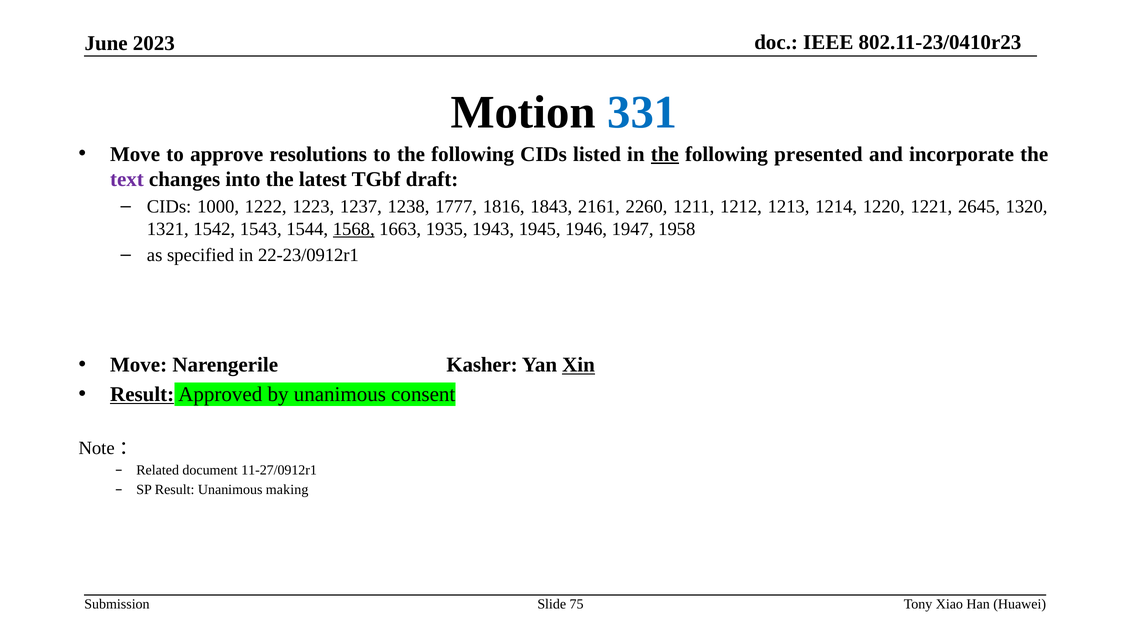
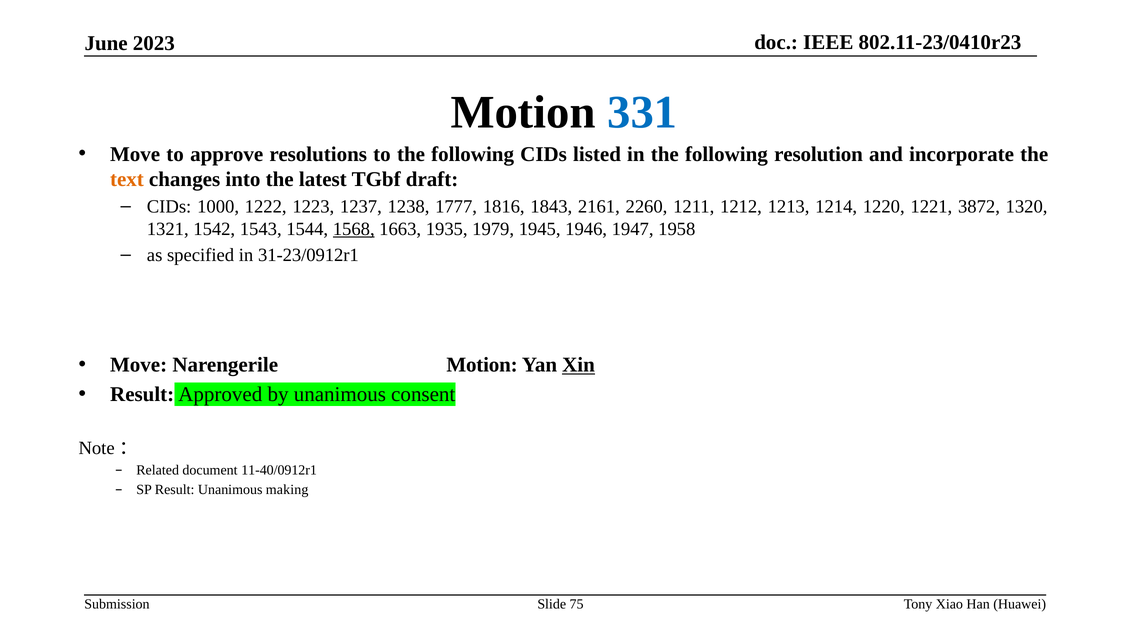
the underline: present -> none (665, 154)
presented: presented -> resolution (819, 154)
text colour: purple -> orange (127, 179)
2645: 2645 -> 3872 (979, 207)
1943: 1943 -> 1979 (493, 229)
22-23/0912r1: 22-23/0912r1 -> 31-23/0912r1 (308, 255)
Narengerile Kasher: Kasher -> Motion (482, 365)
Result underline: present -> none (142, 395)
11-27/0912r1: 11-27/0912r1 -> 11-40/0912r1 (279, 470)
